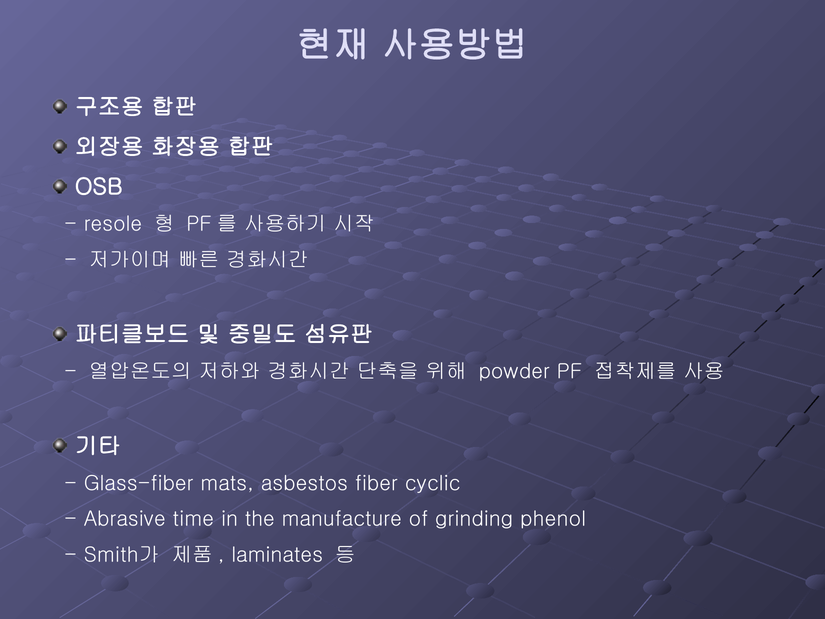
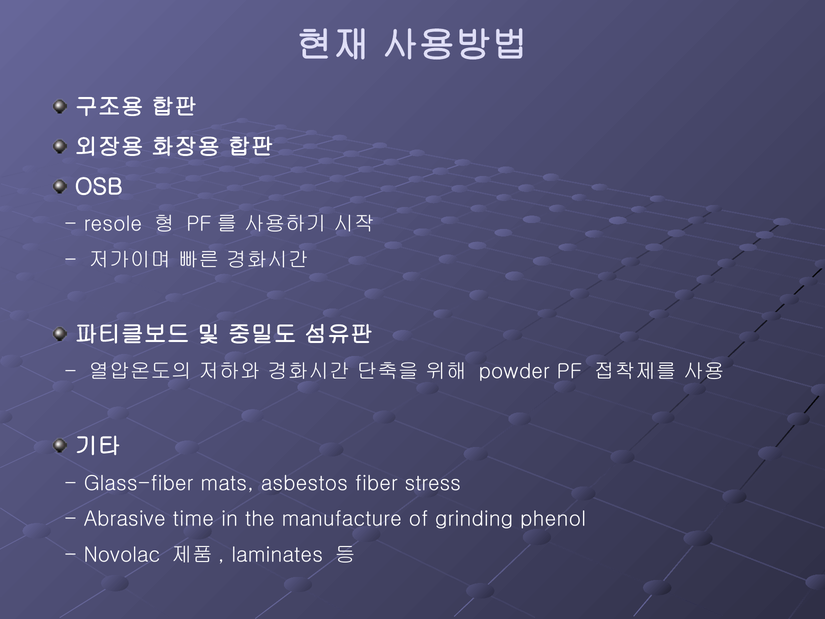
cyclic: cyclic -> stress (433, 483)
Smith가: Smith가 -> Novolac (122, 555)
